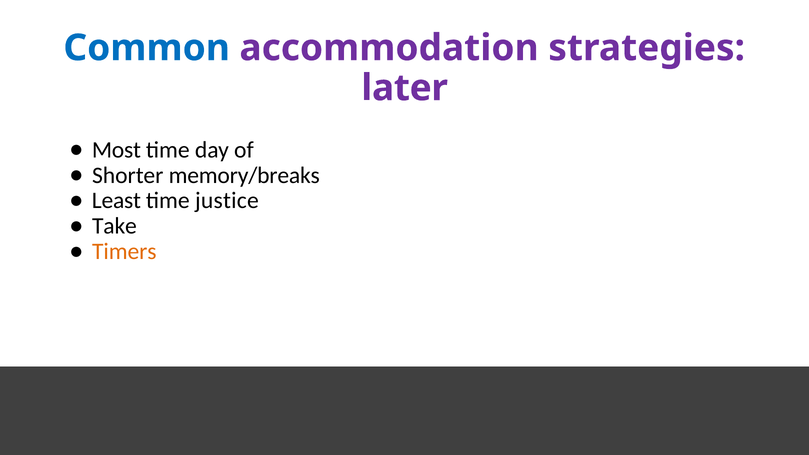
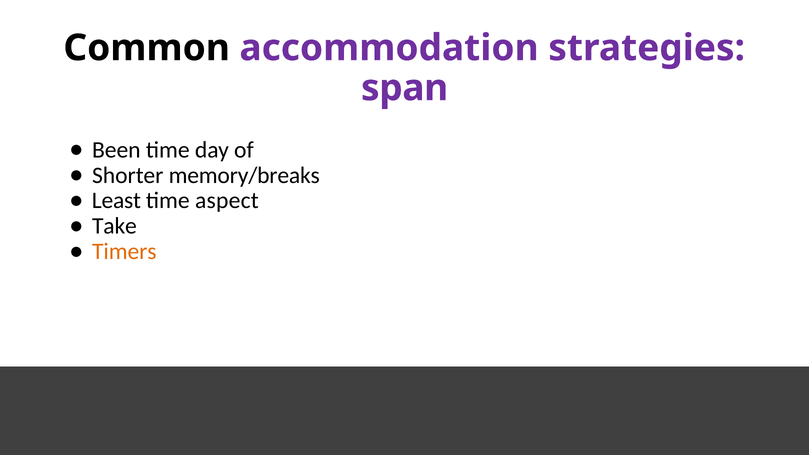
Common colour: blue -> black (147, 48)
later: later -> span (405, 88)
Most: Most -> Been (116, 150)
justice: justice -> aspect (227, 201)
